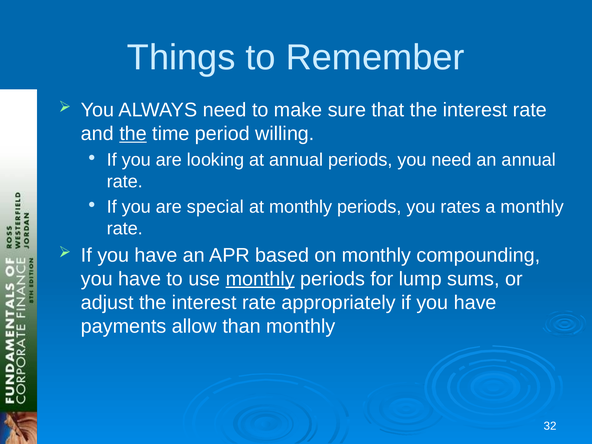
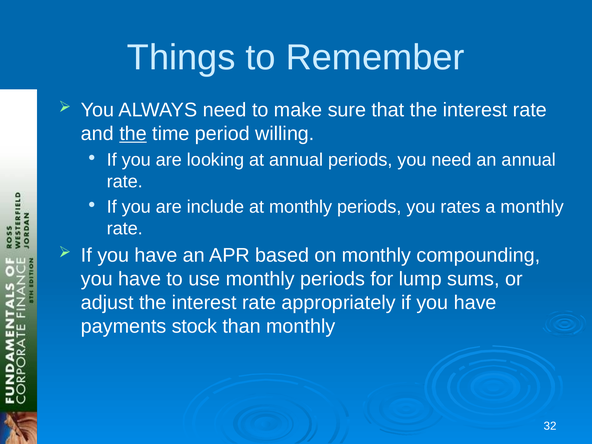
special: special -> include (216, 207)
monthly underline: present -> none (260, 279)
allow: allow -> stock (195, 326)
